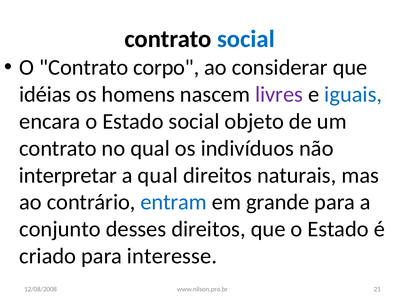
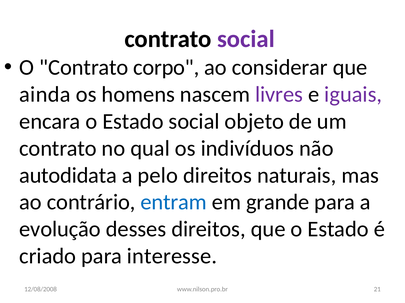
social colour: blue -> purple (246, 39)
idéias: idéias -> ainda (45, 95)
iguais colour: blue -> purple (353, 95)
interpretar: interpretar -> autodidata (68, 176)
a qual: qual -> pelo (158, 176)
conjunto: conjunto -> evolução (60, 230)
